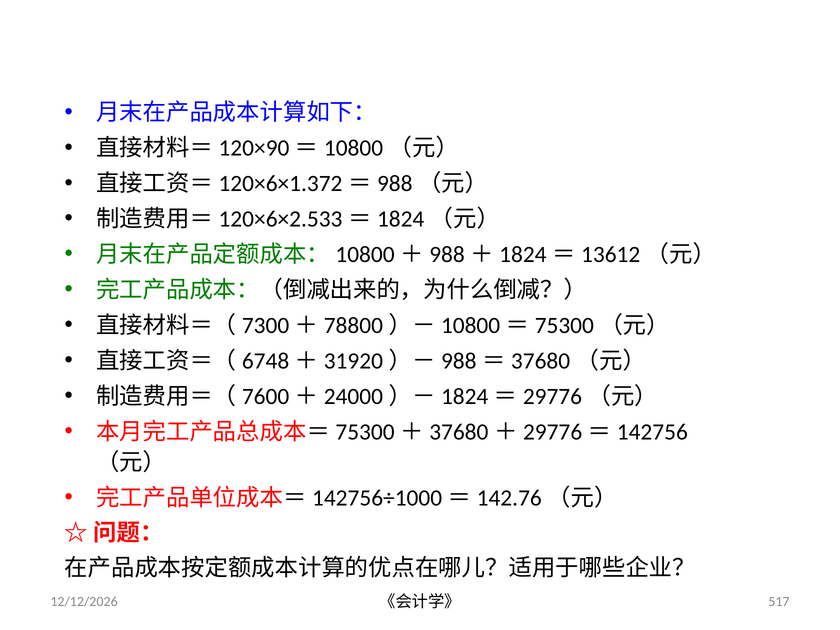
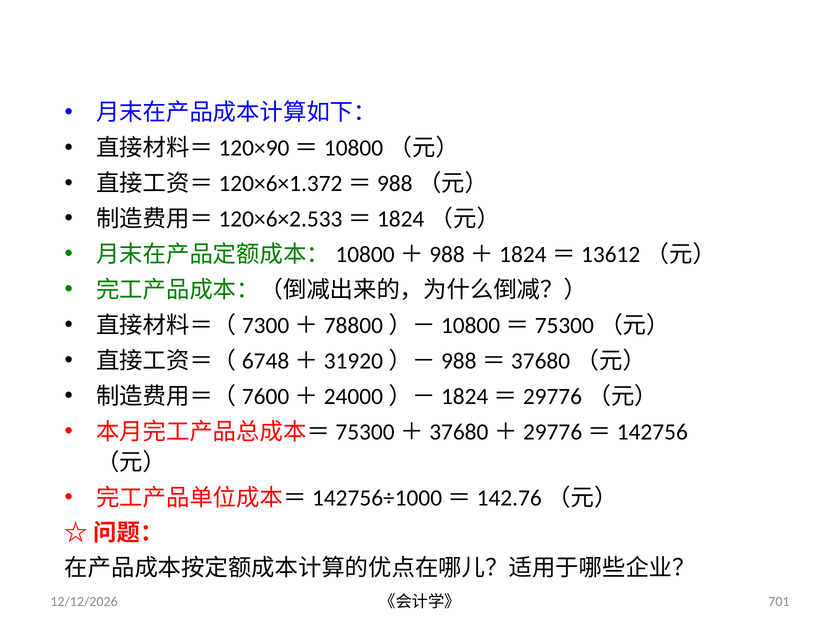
517: 517 -> 701 (779, 602)
